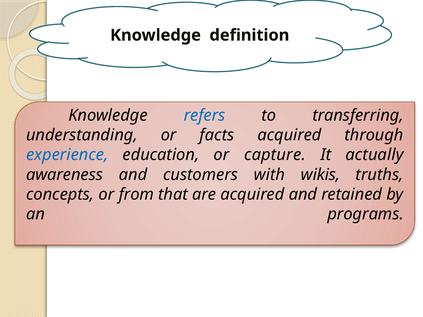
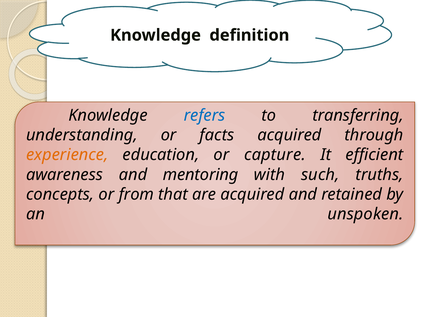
experience colour: blue -> orange (67, 155)
actually: actually -> efficient (374, 155)
customers: customers -> mentoring (201, 175)
wikis: wikis -> such (320, 175)
programs: programs -> unspoken (365, 214)
